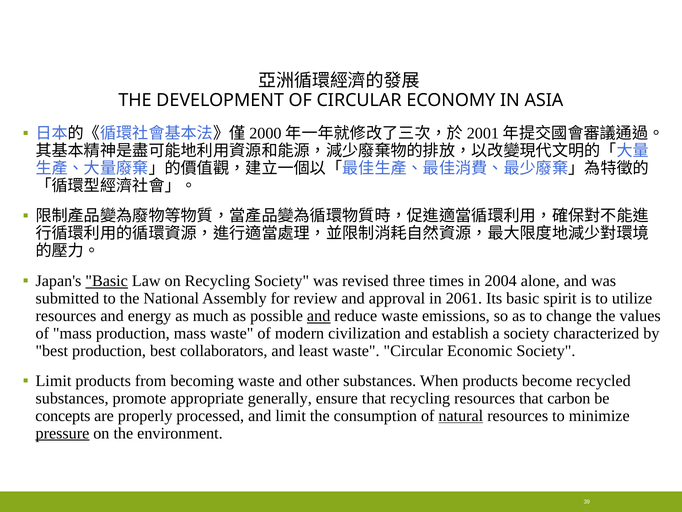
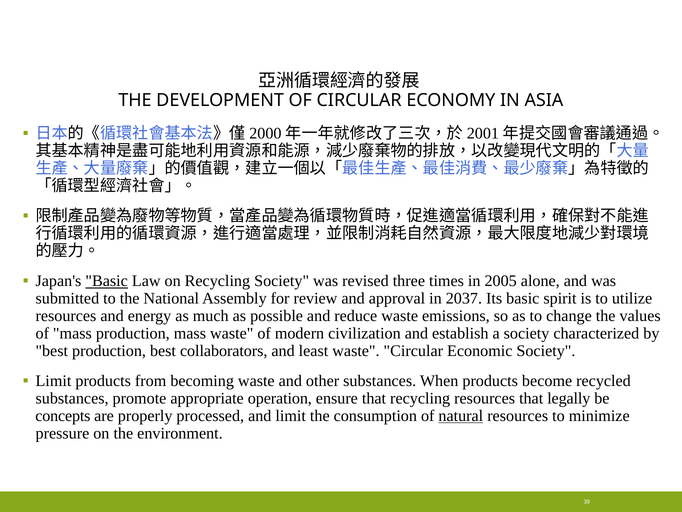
2004: 2004 -> 2005 (501, 281)
2061: 2061 -> 2037 (464, 298)
and underline: present -> none (319, 316)
generally: generally -> operation (280, 398)
carbon: carbon -> legally (569, 398)
pressure underline: present -> none (62, 433)
